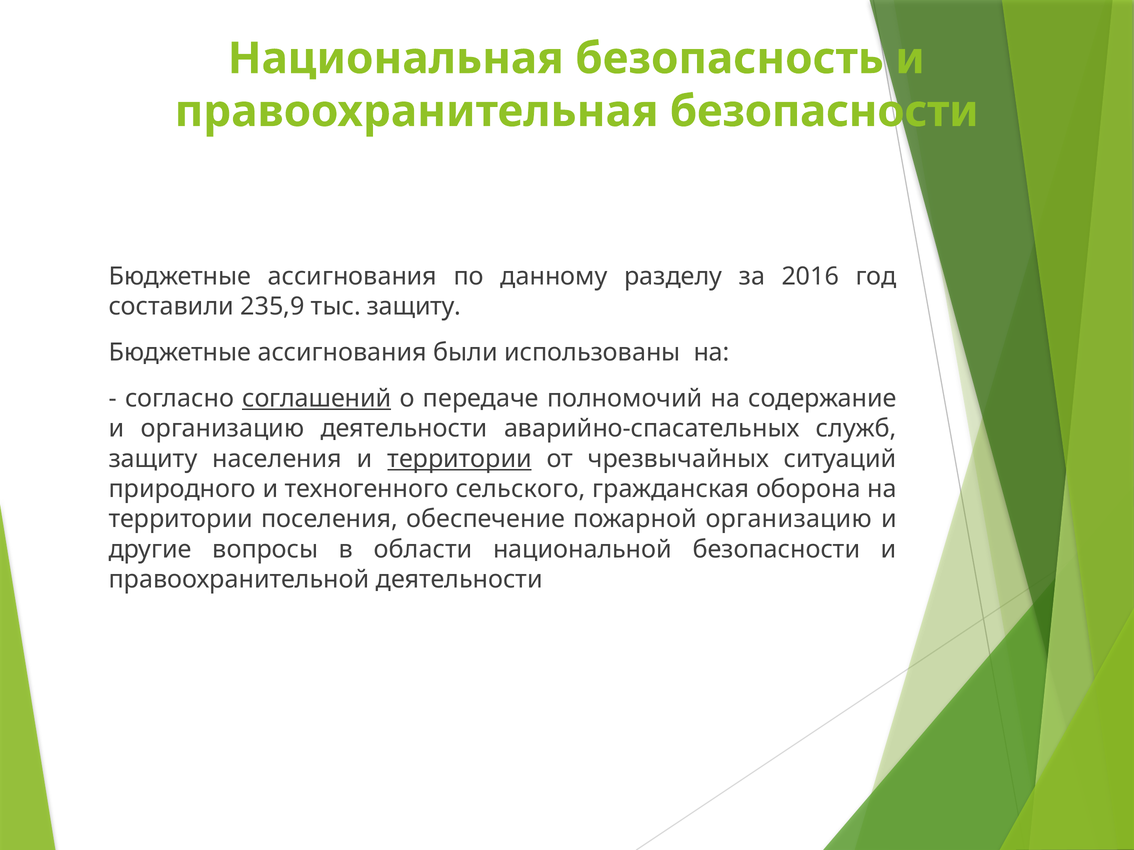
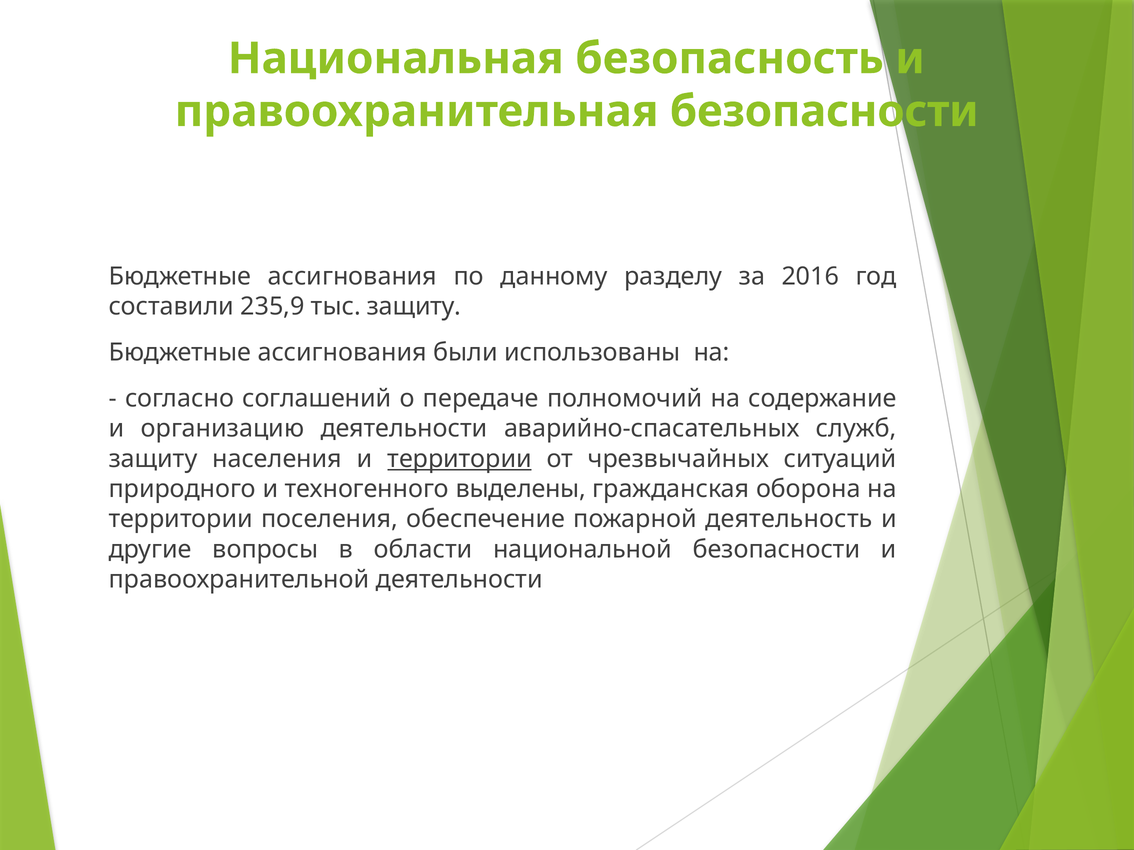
соглашений underline: present -> none (317, 399)
сельского: сельского -> выделены (521, 489)
пожарной организацию: организацию -> деятельность (789, 519)
